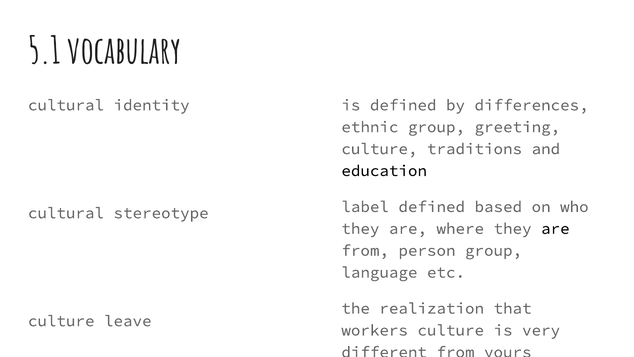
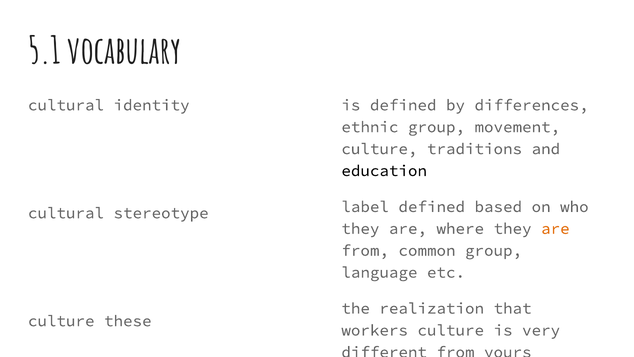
greeting: greeting -> movement (517, 127)
are colour: black -> orange (555, 228)
person: person -> common (427, 250)
leave: leave -> these (128, 321)
